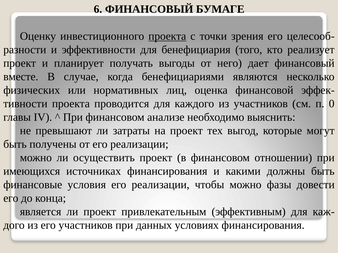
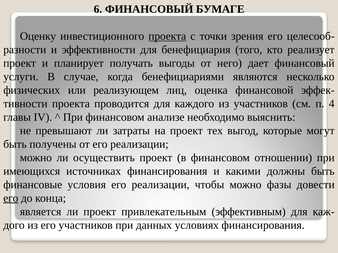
вместе: вместе -> услуги (21, 77)
нормативных: нормативных -> реализующем (126, 90)
0: 0 -> 4 (332, 104)
его underline: none -> present (11, 198)
